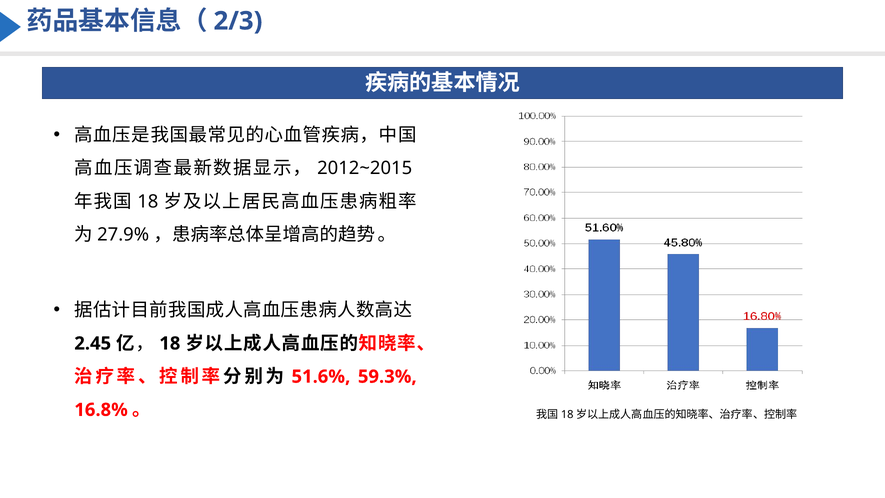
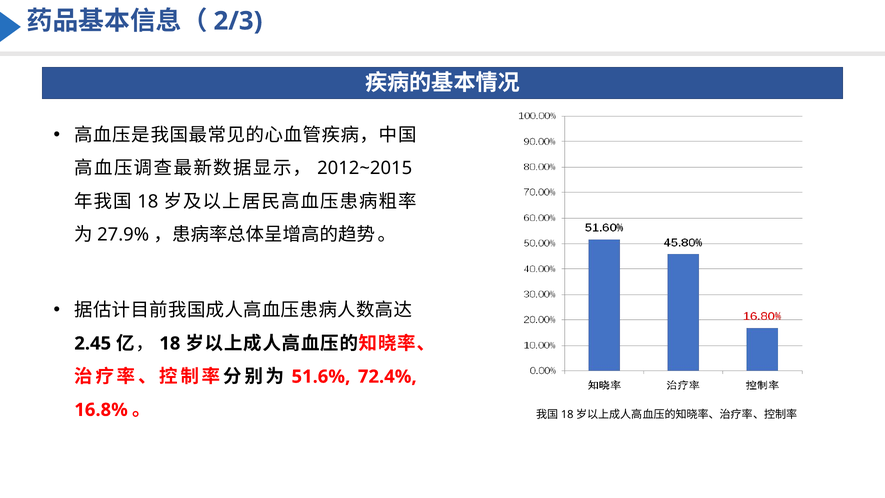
59.3%: 59.3% -> 72.4% (387, 377)
